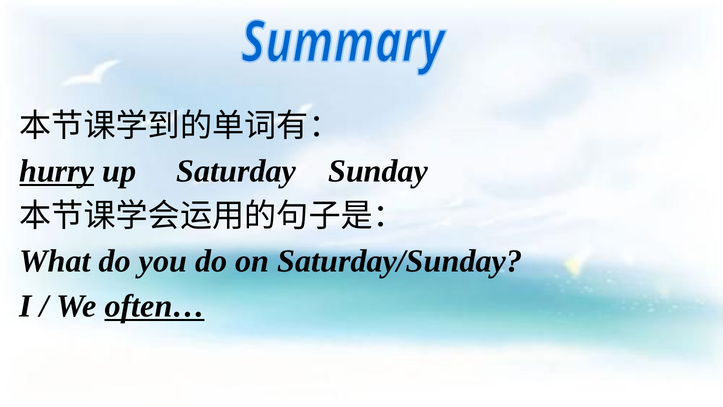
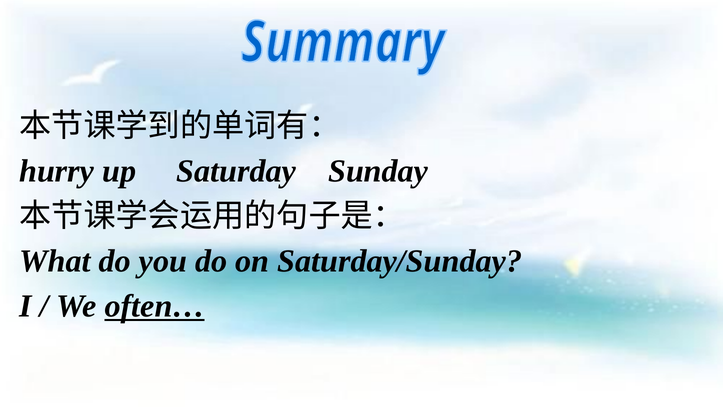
hurry underline: present -> none (57, 171)
